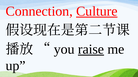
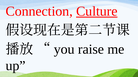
raise underline: present -> none (91, 50)
